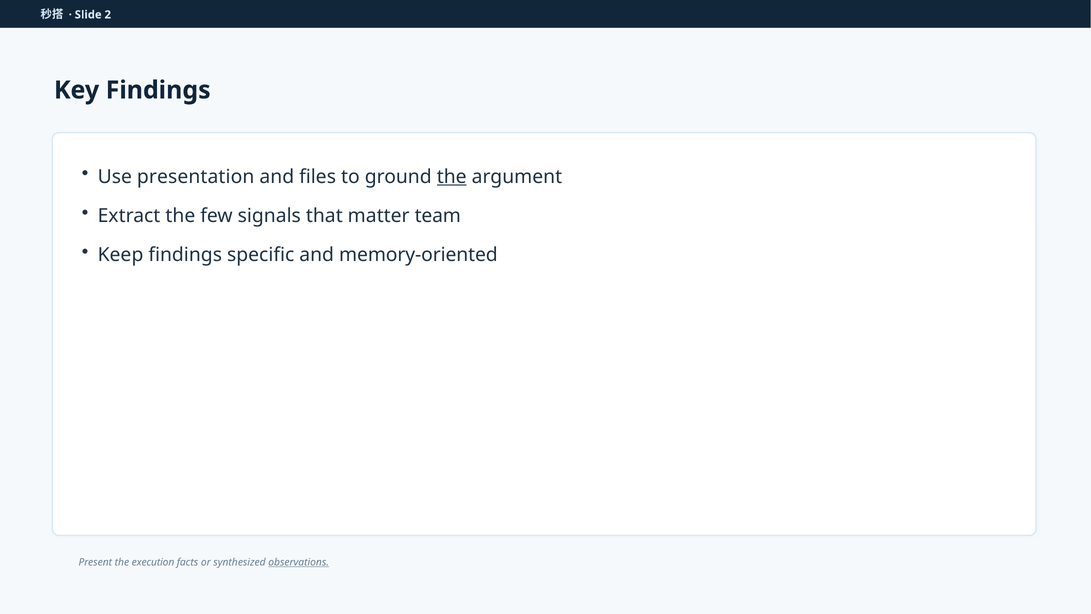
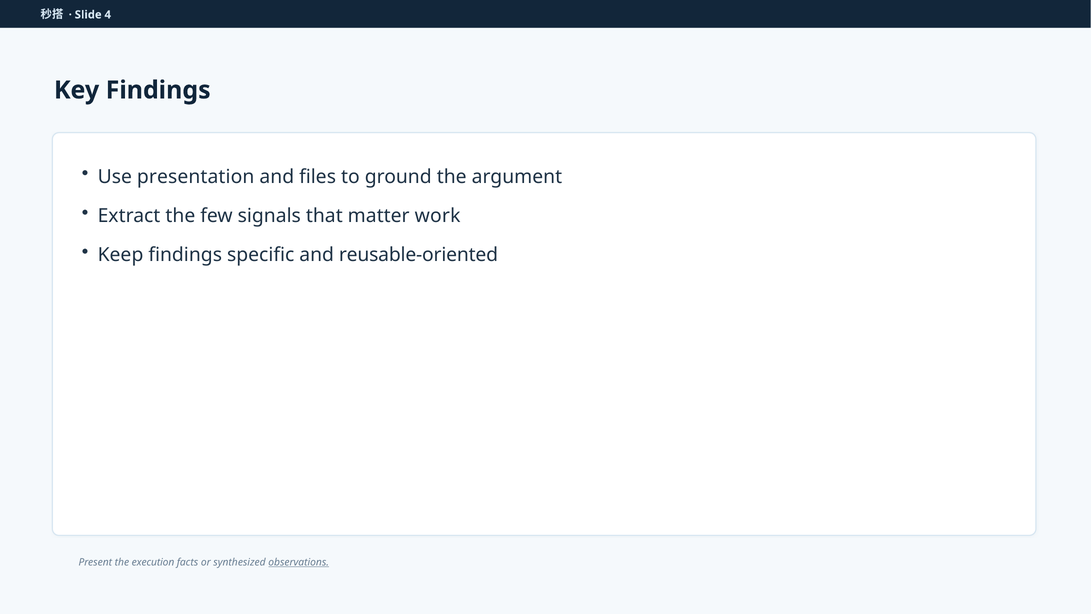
2: 2 -> 4 (108, 15)
the underline: present -> none (452, 177)
team: team -> work (438, 216)
memory-oriented: memory-oriented -> reusable-oriented (418, 255)
